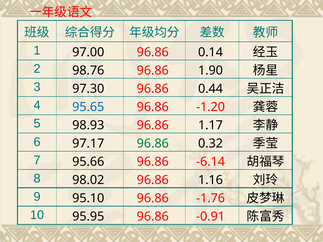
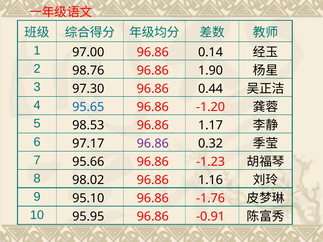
98.93: 98.93 -> 98.53 (88, 125)
96.86 colour: green -> purple (153, 144)
-6.14: -6.14 -> -1.23 (211, 162)
